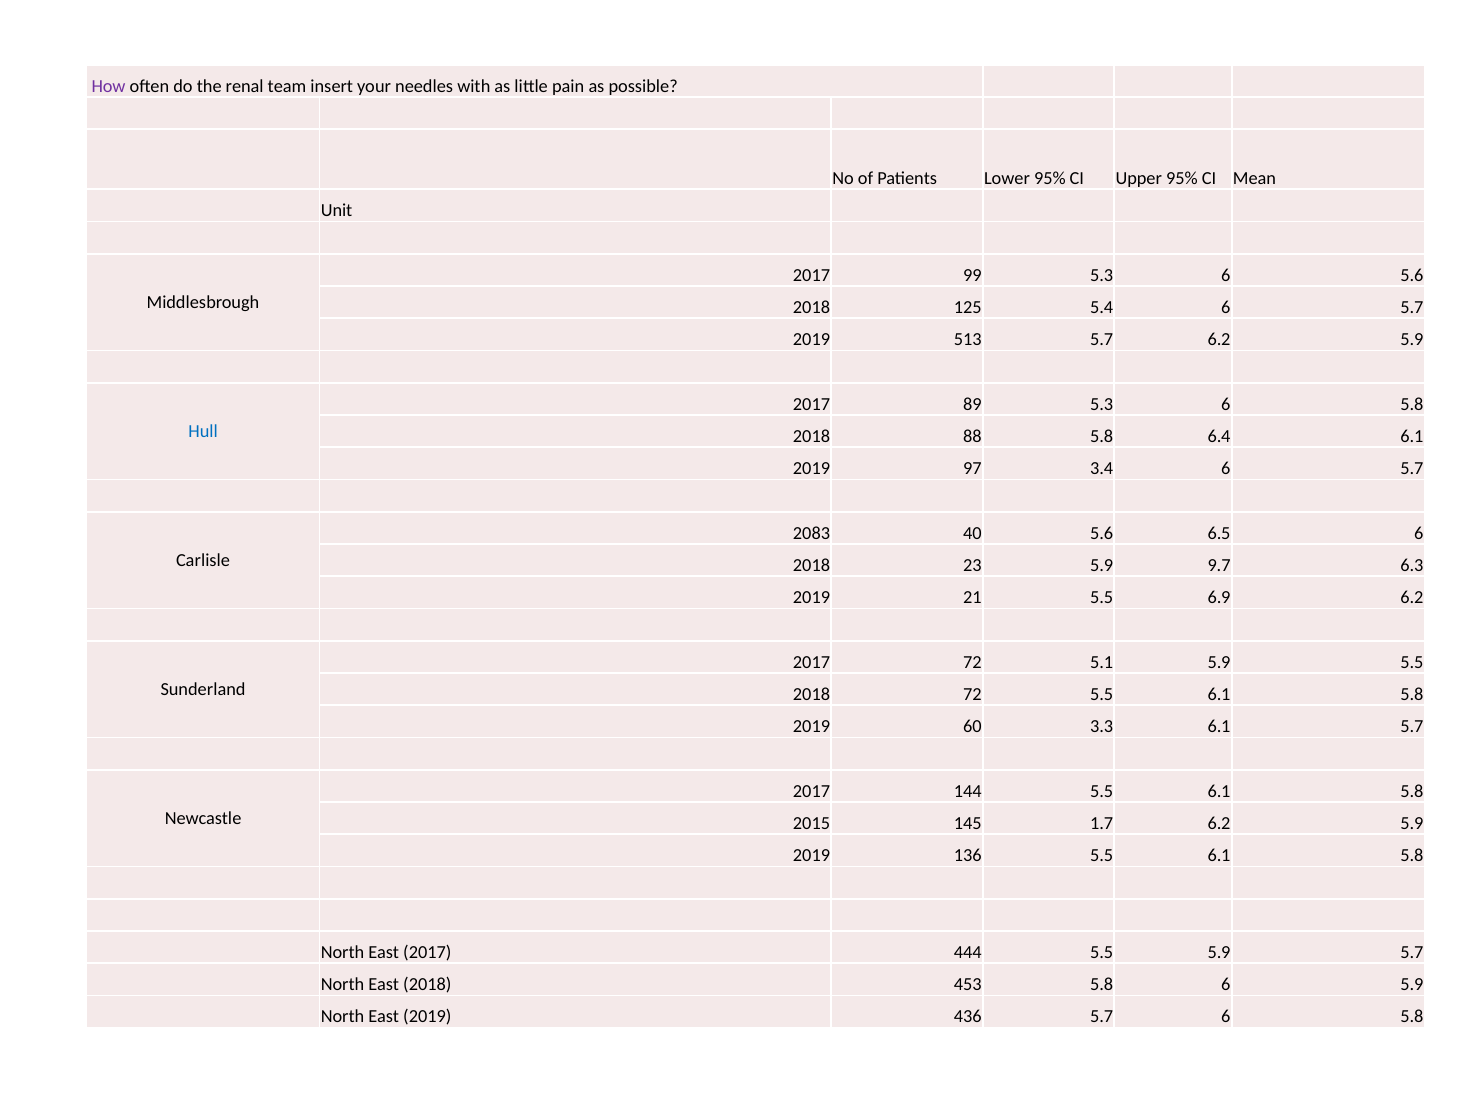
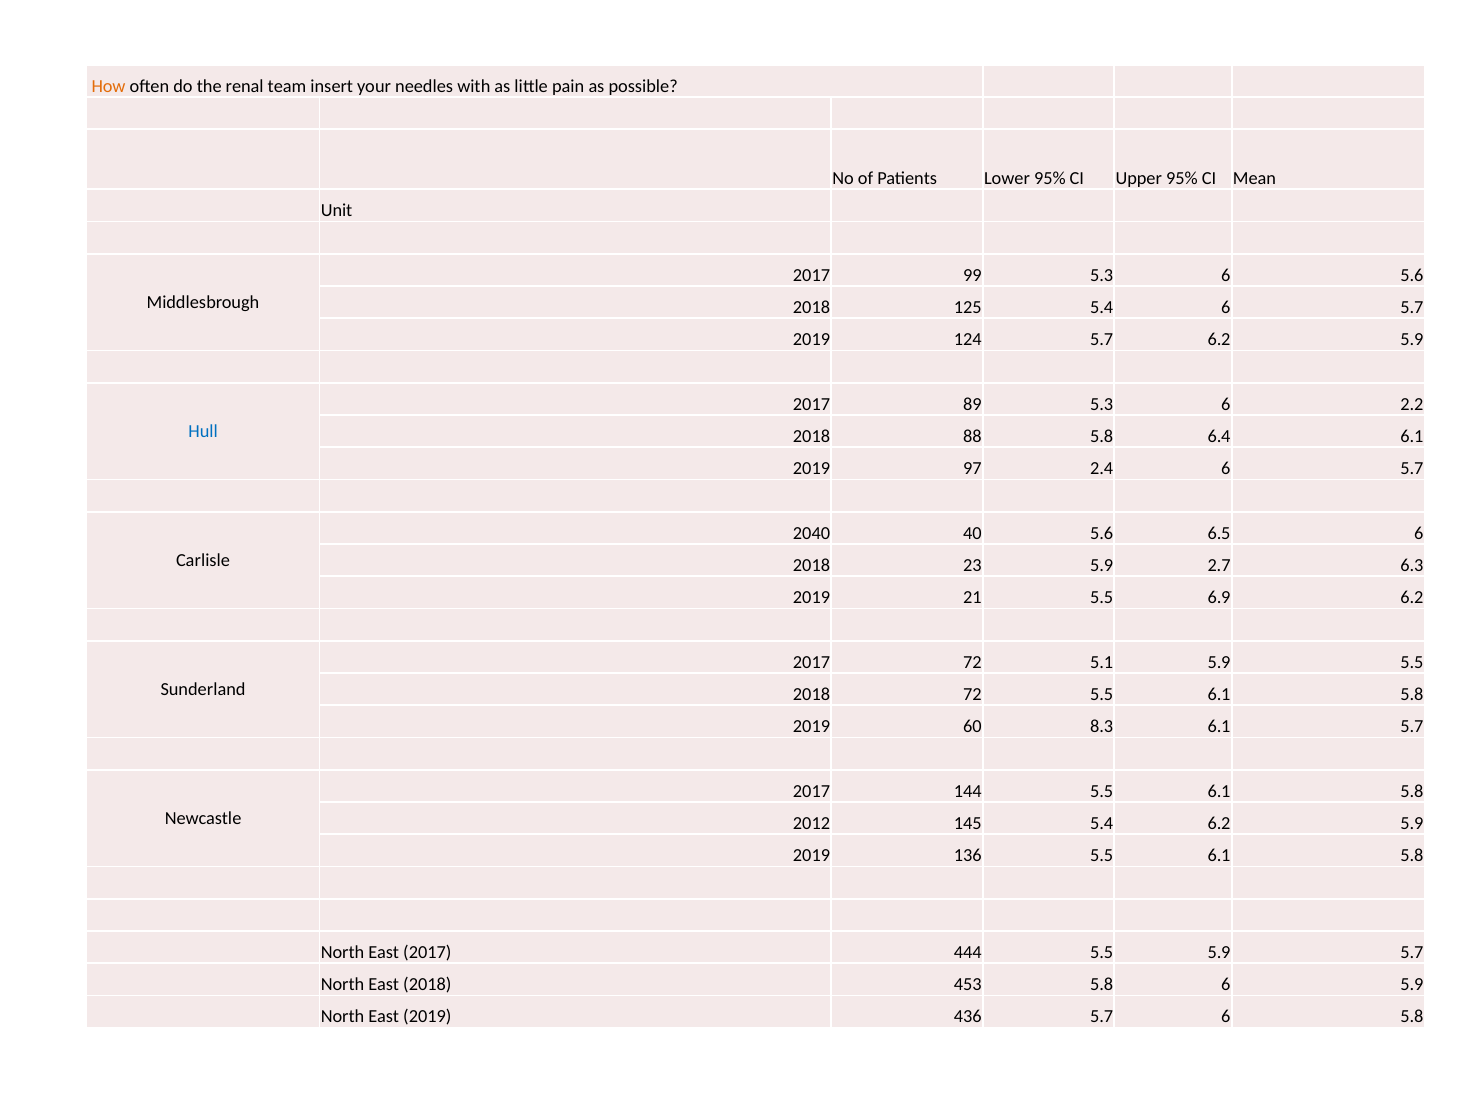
How colour: purple -> orange (109, 86)
513: 513 -> 124 (968, 339)
5.3 6 5.8: 5.8 -> 2.2 (1412, 404)
3.4: 3.4 -> 2.4 (1102, 468)
2083: 2083 -> 2040 (812, 533)
9.7: 9.7 -> 2.7 (1219, 565)
3.3: 3.3 -> 8.3 (1102, 726)
2015: 2015 -> 2012 (812, 823)
145 1.7: 1.7 -> 5.4 (1102, 823)
